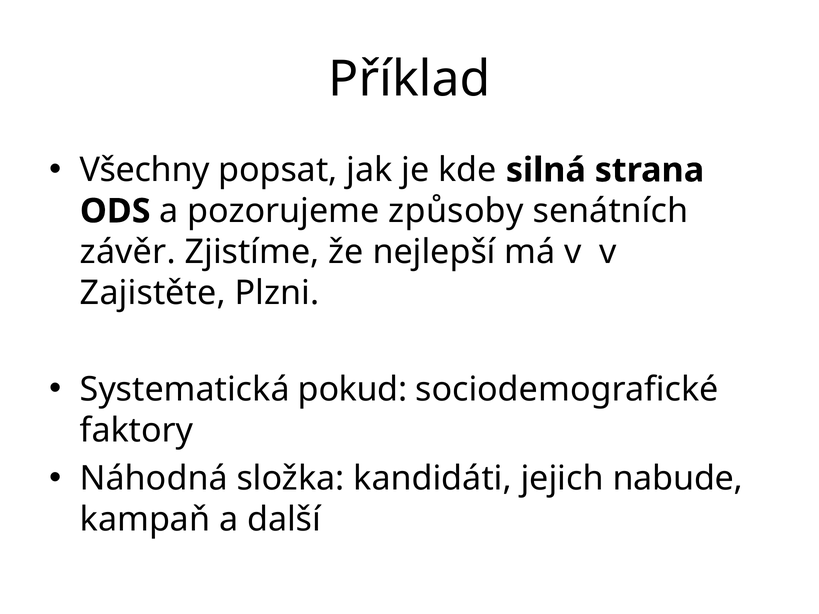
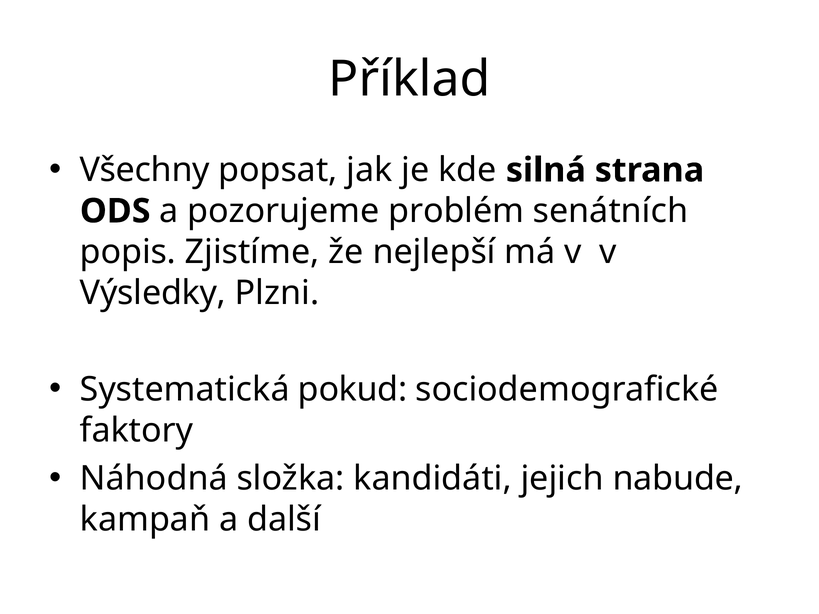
způsoby: způsoby -> problém (456, 211)
závěr: závěr -> popis (128, 252)
Zajistěte: Zajistěte -> Výsledky (153, 293)
